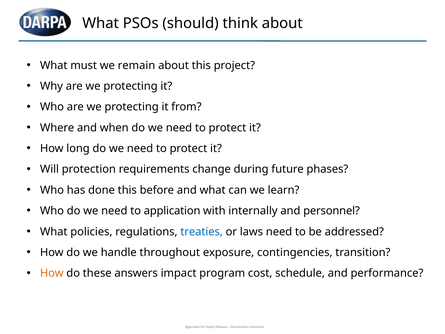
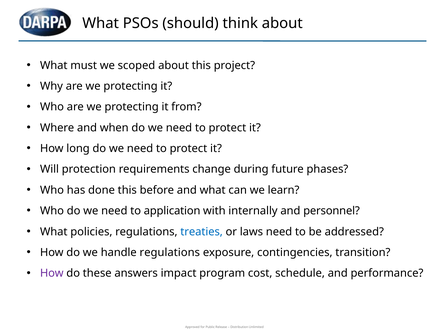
remain: remain -> scoped (136, 65)
handle throughout: throughout -> regulations (170, 252)
How colour: orange -> purple (52, 273)
